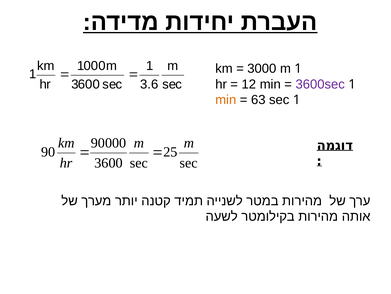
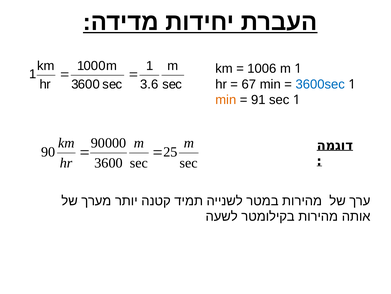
3000: 3000 -> 1006 (262, 68)
12: 12 -> 67 (249, 84)
3600sec colour: purple -> blue (320, 84)
63: 63 -> 91 (258, 100)
